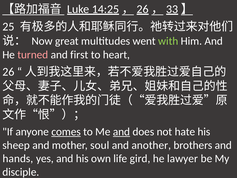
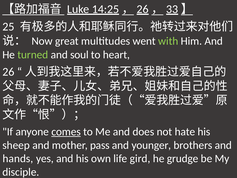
turned colour: pink -> light green (33, 55)
first: first -> soul (79, 55)
and underline: present -> none (121, 132)
soul: soul -> pass (100, 145)
another: another -> younger (151, 145)
lawyer: lawyer -> grudge (183, 158)
